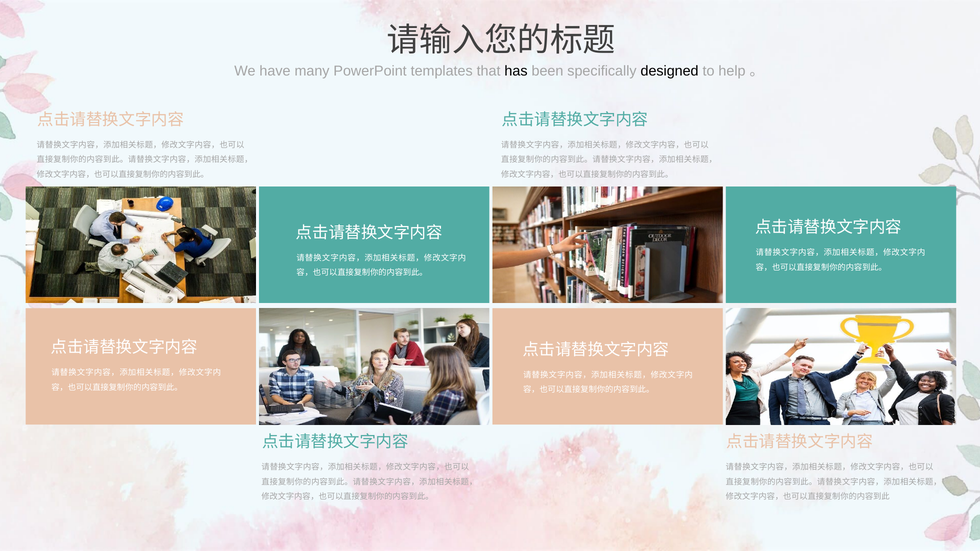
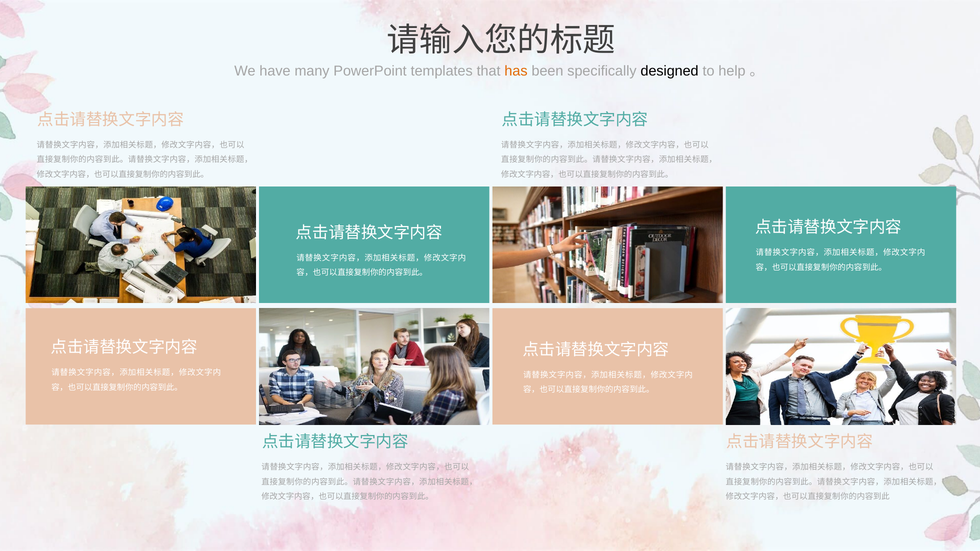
has colour: black -> orange (516, 71)
